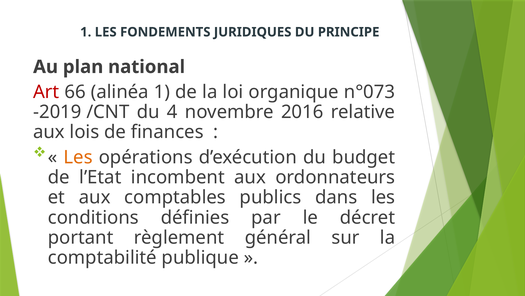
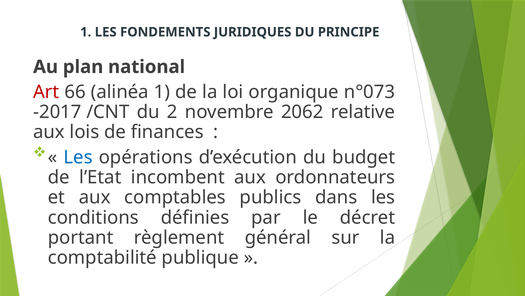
-2019: -2019 -> -2017 (57, 112)
4: 4 -> 2 (172, 112)
2016: 2016 -> 2062 (302, 112)
Les colour: orange -> blue (78, 157)
